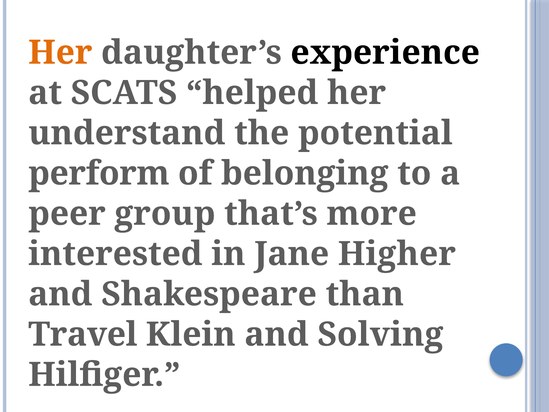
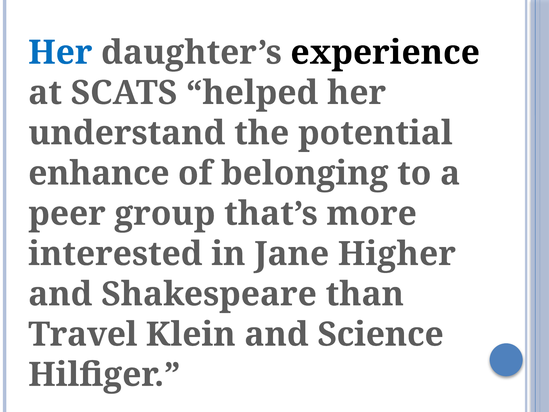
Her colour: orange -> blue (60, 53)
perform: perform -> enhance (99, 173)
Solving: Solving -> Science (381, 334)
